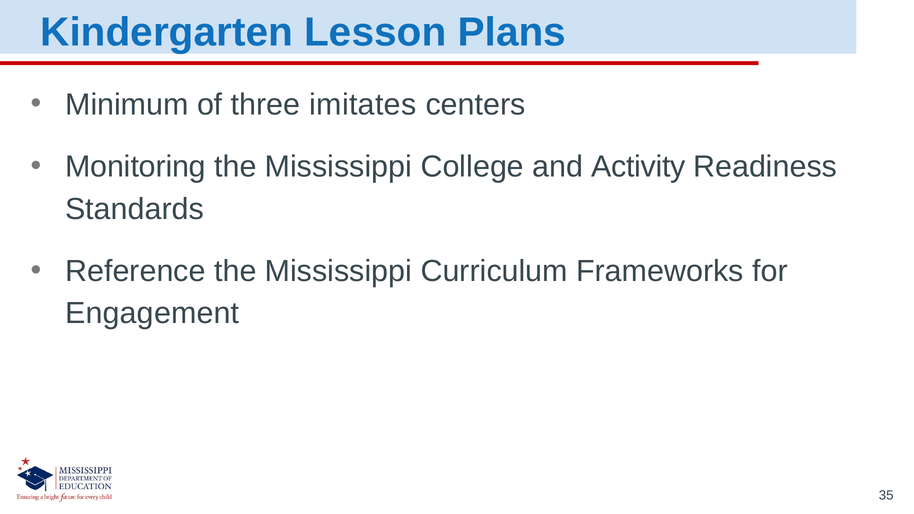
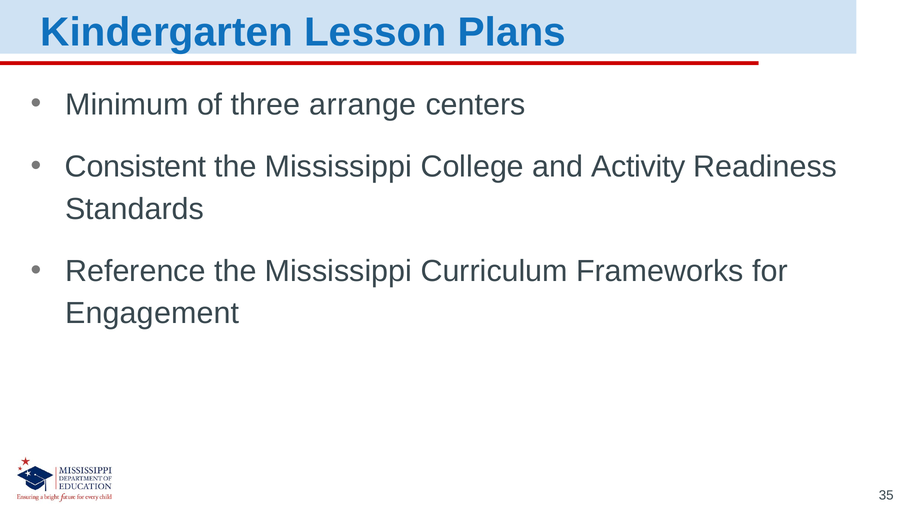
imitates: imitates -> arrange (363, 105)
Monitoring: Monitoring -> Consistent (136, 167)
